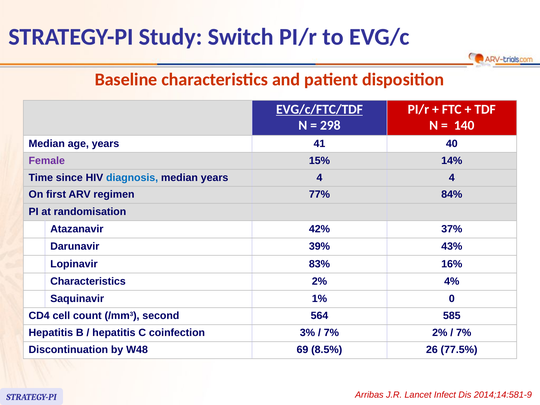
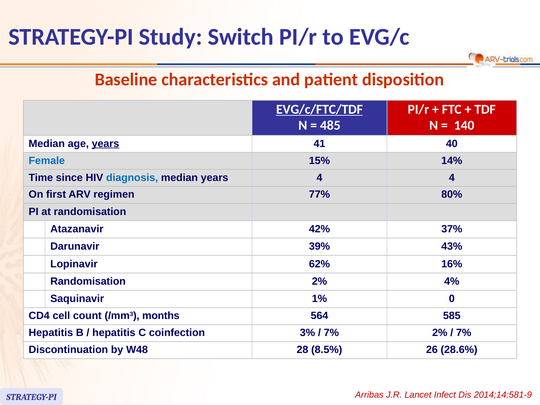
298: 298 -> 485 (330, 125)
years underline: none -> present (105, 144)
Female colour: purple -> blue (47, 161)
84%: 84% -> 80% (452, 195)
83%: 83% -> 62% (319, 264)
Characteristics: Characteristics -> Randomisation (88, 281)
second: second -> months (161, 316)
69: 69 -> 28 (302, 350)
77.5%: 77.5% -> 28.6% (459, 350)
